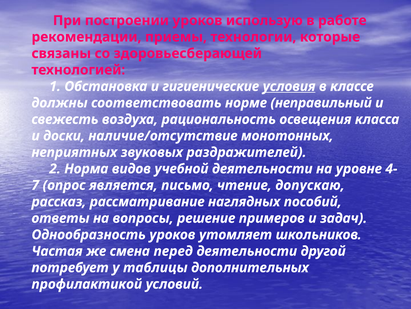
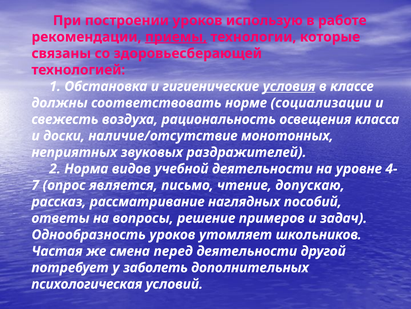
приемы underline: none -> present (176, 37)
неправильный: неправильный -> социализации (321, 103)
таблицы: таблицы -> заболеть (155, 267)
профилактикой: профилактикой -> психологическая (87, 284)
